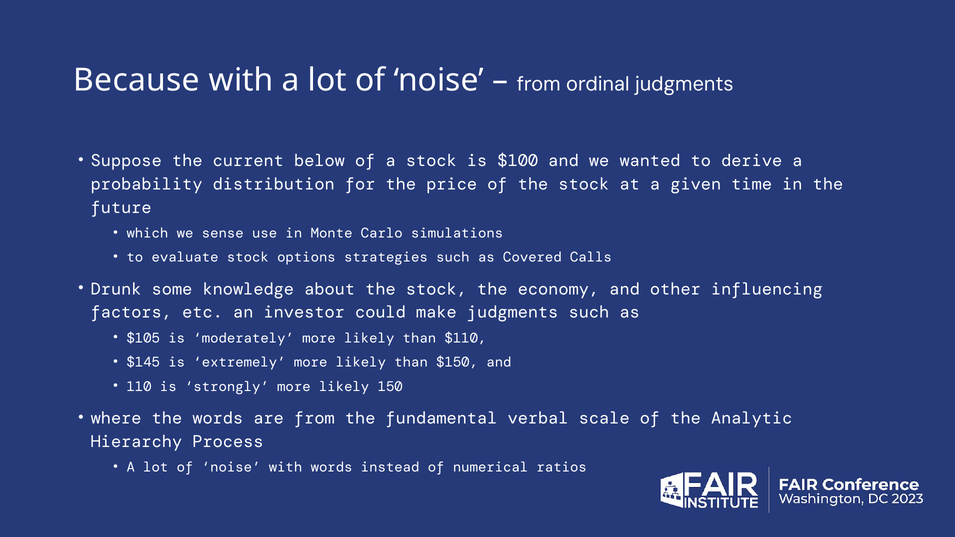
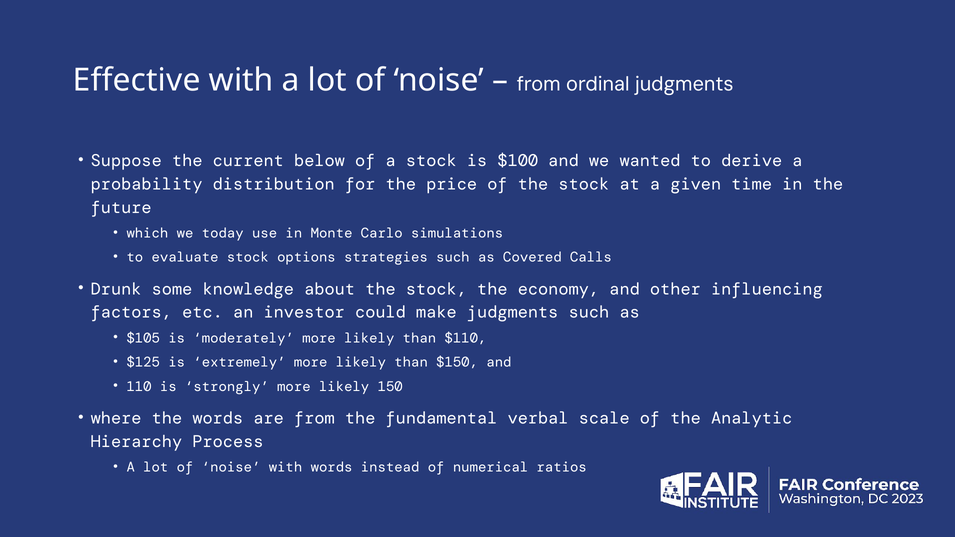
Because: Because -> Effective (137, 80)
sense: sense -> today (223, 233)
$145: $145 -> $125 (143, 362)
